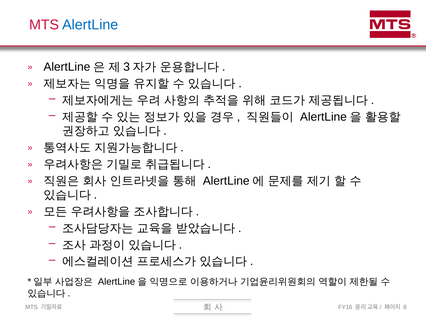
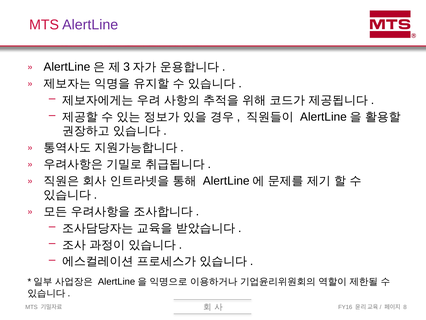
AlertLine colour: blue -> purple (90, 25)
